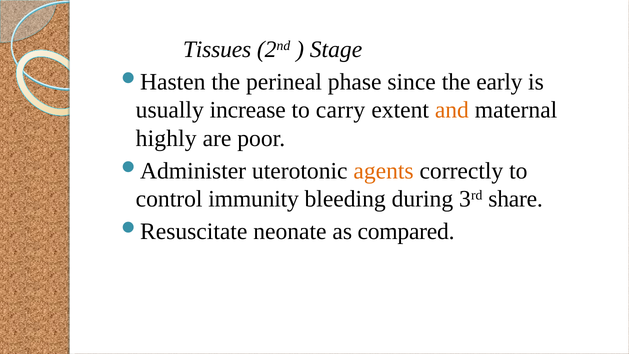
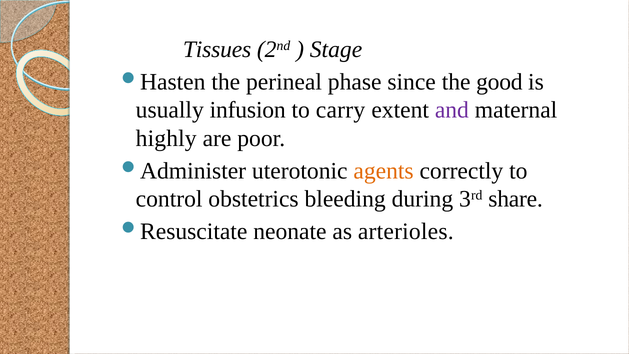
early: early -> good (499, 82)
increase: increase -> infusion (248, 110)
and colour: orange -> purple (452, 110)
immunity: immunity -> obstetrics (254, 199)
compared: compared -> arterioles (406, 231)
